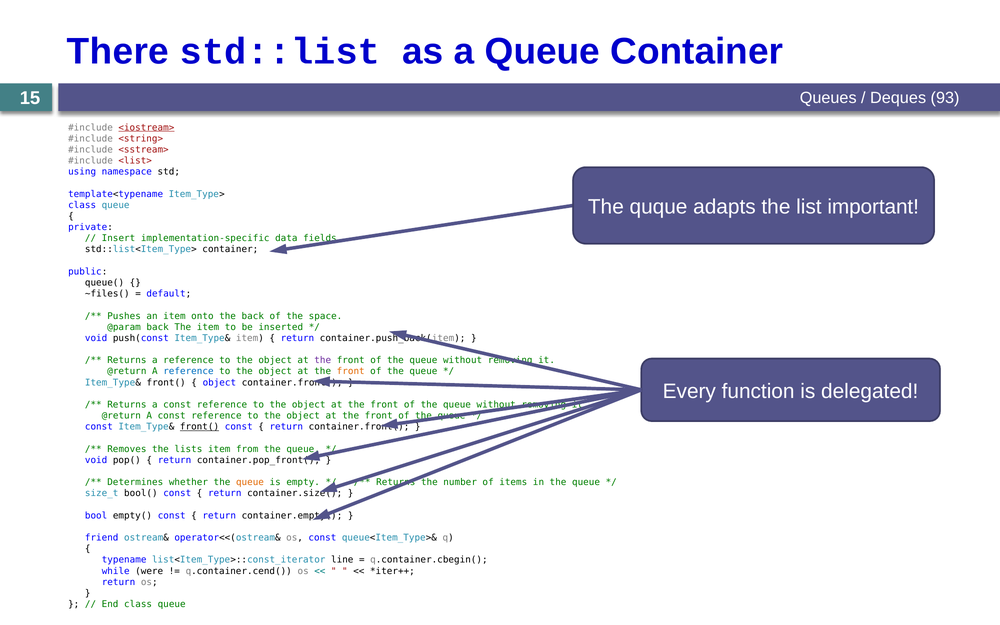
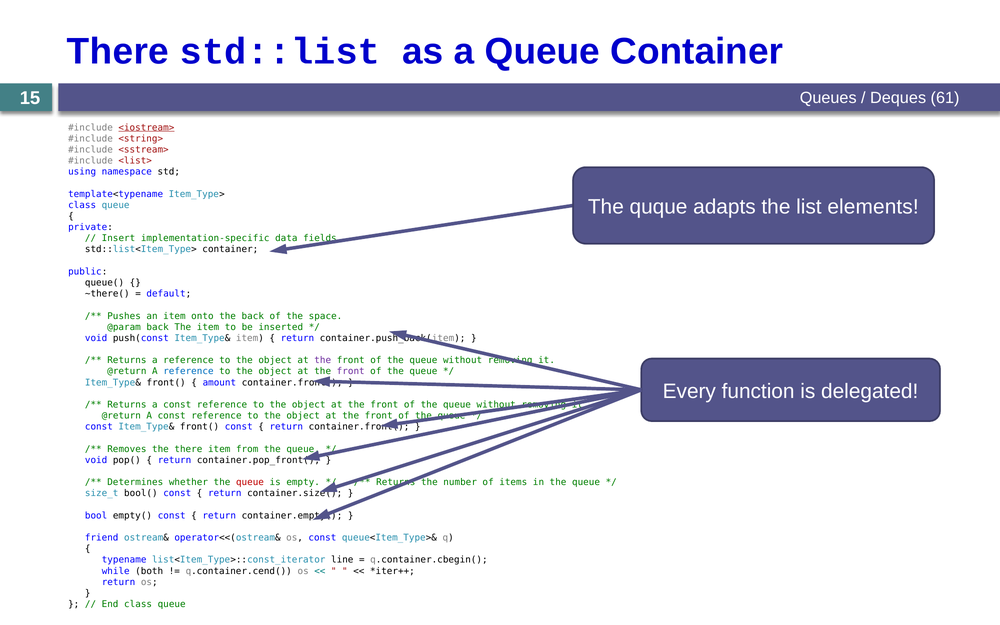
93: 93 -> 61 (945, 98)
important: important -> elements (873, 207)
~files(: ~files( -> ~there( (107, 294)
front colour: orange -> purple (351, 371)
object: object -> amount (219, 383)
front( underline: present -> none (200, 427)
the lists: lists -> there (188, 449)
queue colour: orange -> red (250, 482)
were: were -> both (149, 571)
